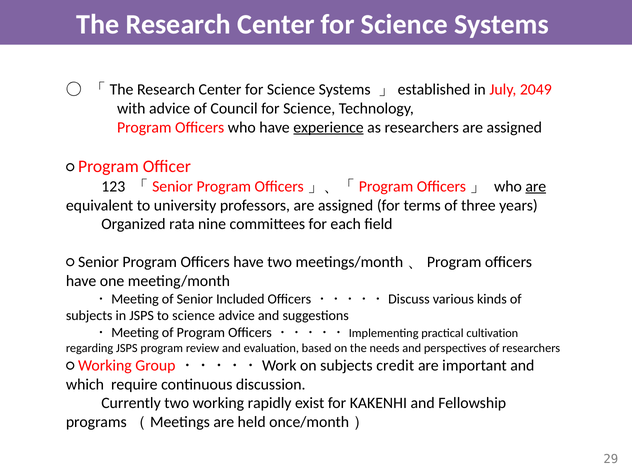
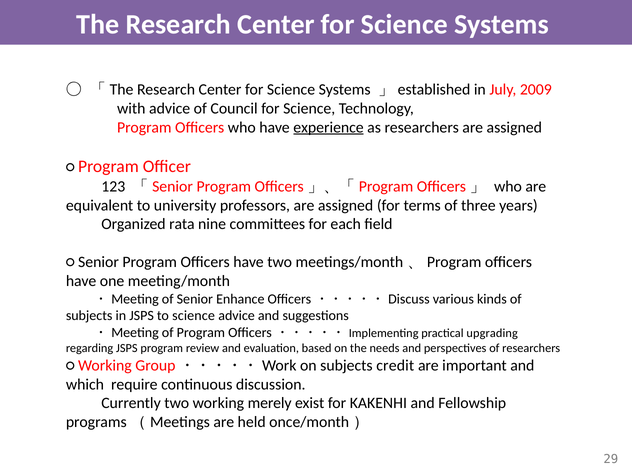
2049: 2049 -> 2009 (536, 89)
are underline: present -> none (536, 186)
Included: Included -> Enhance (240, 299)
cultivation: cultivation -> upgrading (492, 333)
rapidly: rapidly -> merely (270, 403)
